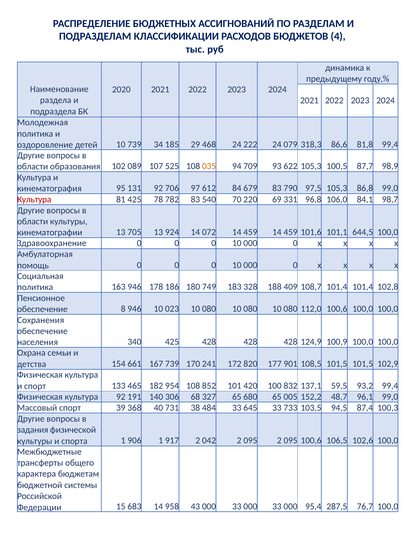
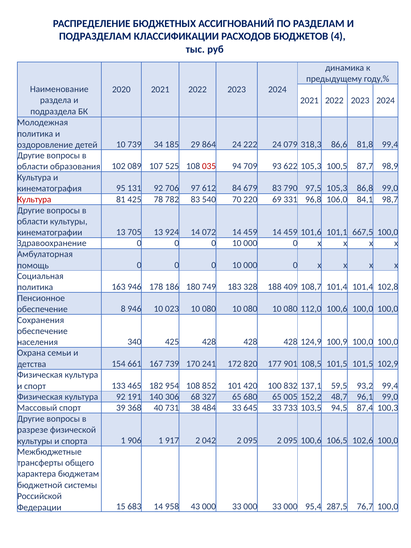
468: 468 -> 864 (209, 144)
035 colour: orange -> red (209, 166)
644,5: 644,5 -> 667,5 (363, 232)
задания: задания -> разрезе (33, 430)
